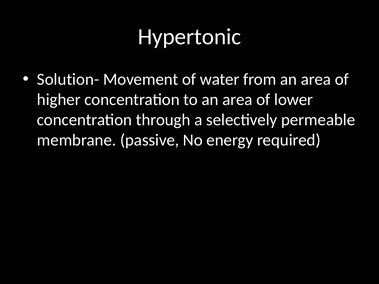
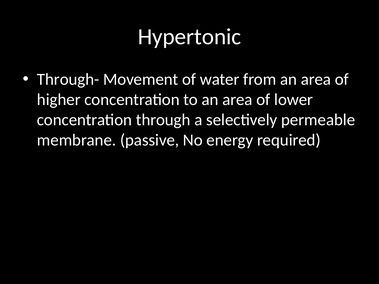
Solution-: Solution- -> Through- (68, 80)
